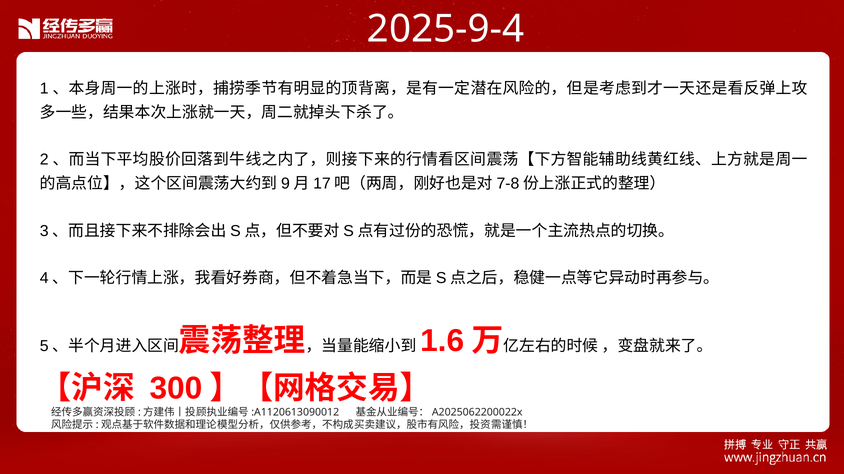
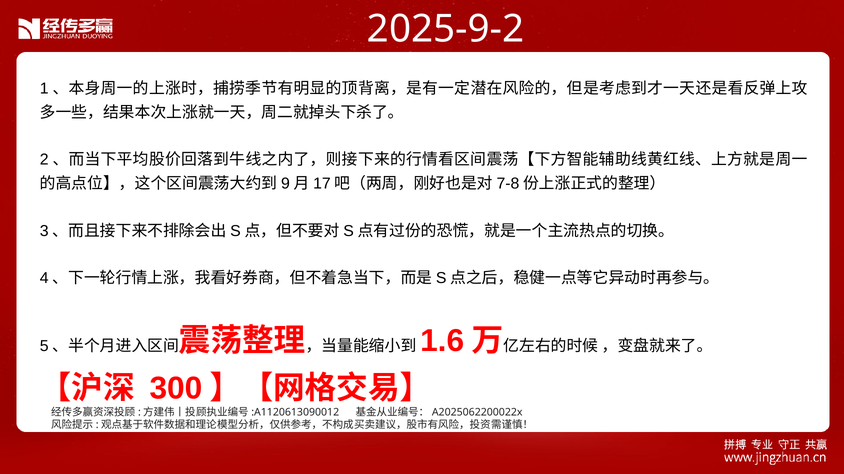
2025-9-4: 2025-9-4 -> 2025-9-2 (446, 29)
